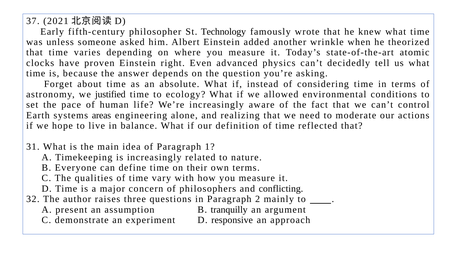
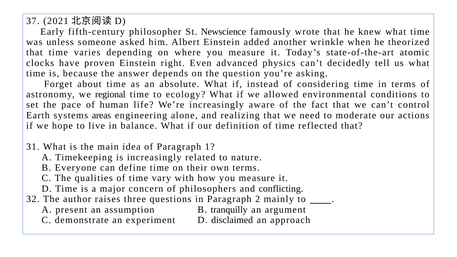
Technology: Technology -> Newscience (223, 32)
justified: justified -> regional (110, 94)
responsive: responsive -> disclaimed (232, 220)
